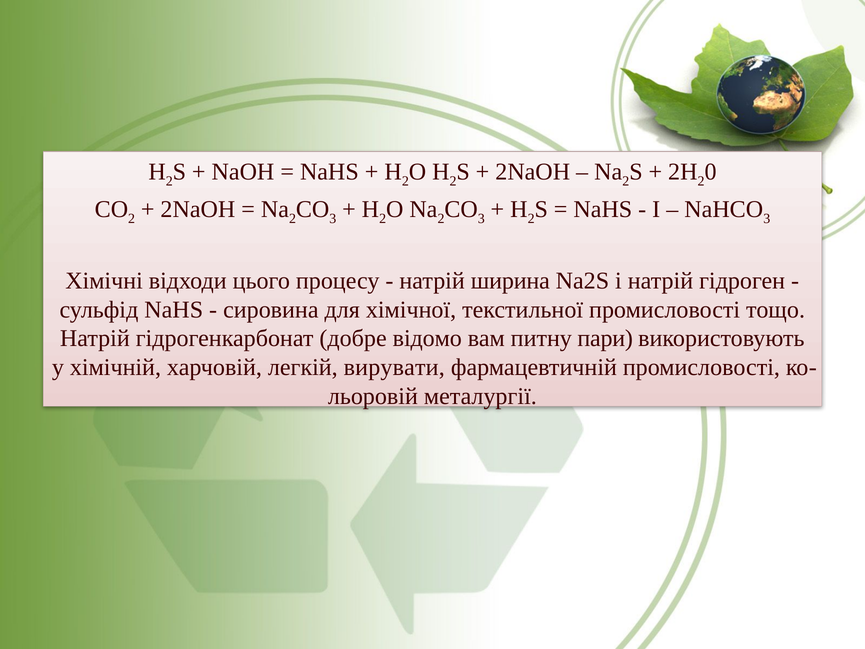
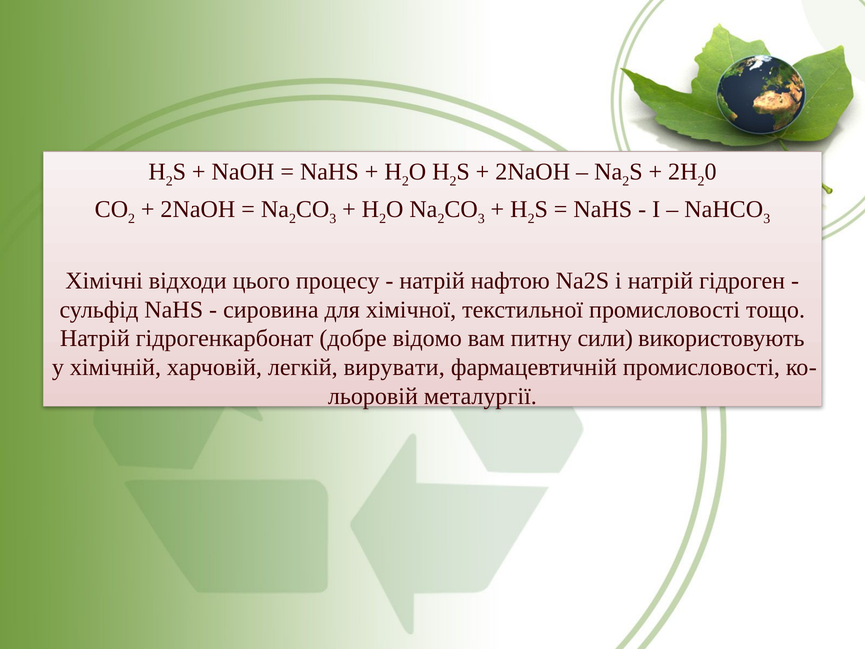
ширина: ширина -> нафтою (510, 281)
пари: пари -> сили (605, 338)
